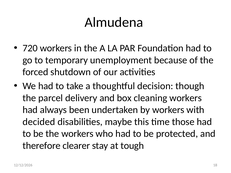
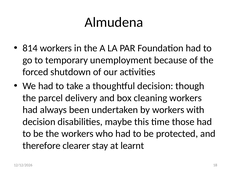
720: 720 -> 814 (30, 48)
decided: decided -> decision (39, 122)
tough: tough -> learnt (132, 146)
